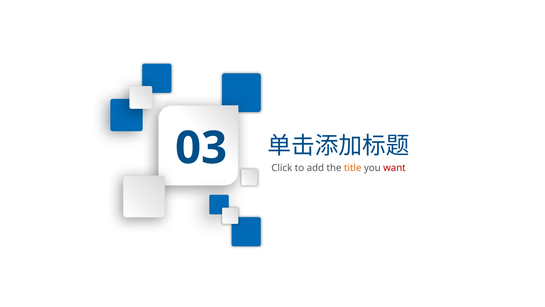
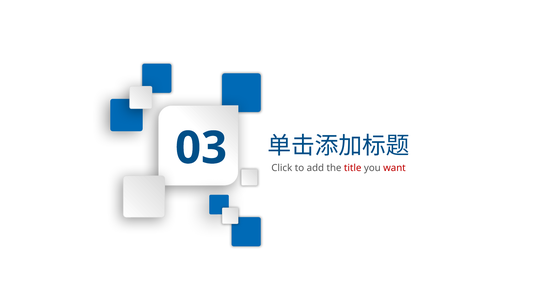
title colour: orange -> red (353, 168)
